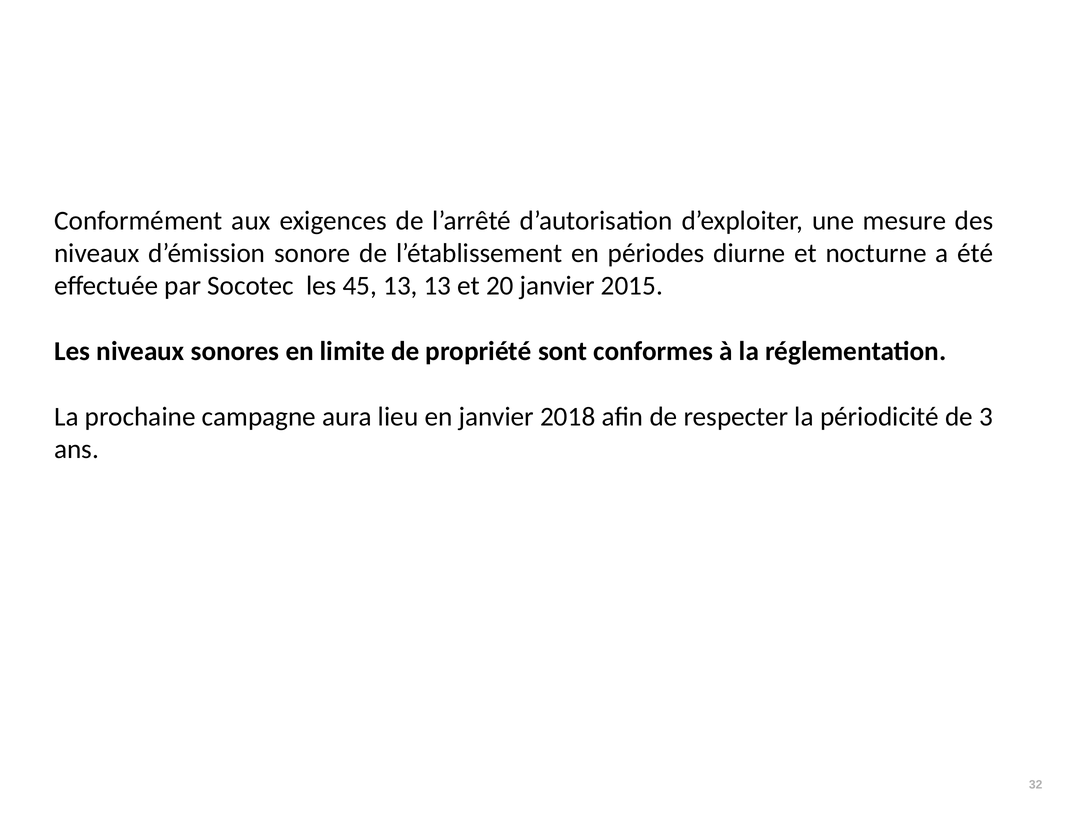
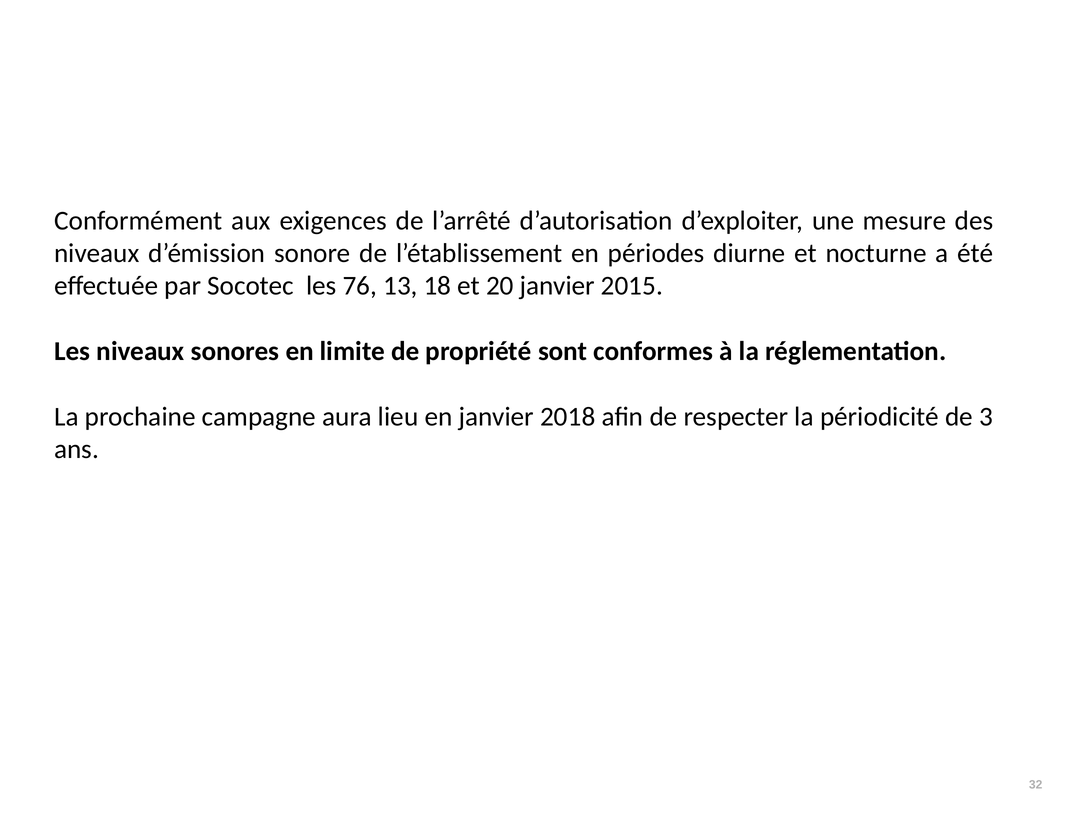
45: 45 -> 76 (360, 286)
13 13: 13 -> 18 (437, 286)
